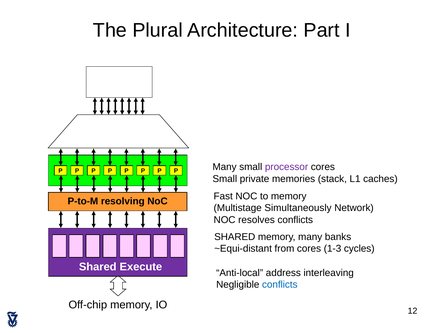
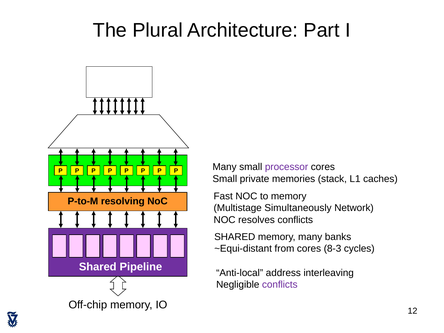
1-3: 1-3 -> 8-3 (333, 249)
Execute: Execute -> Pipeline (141, 267)
conflicts colour: blue -> purple (280, 285)
